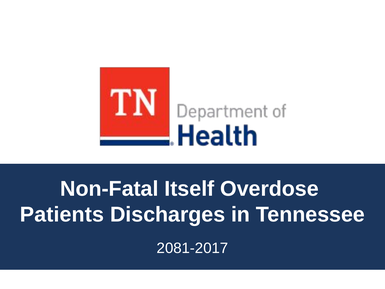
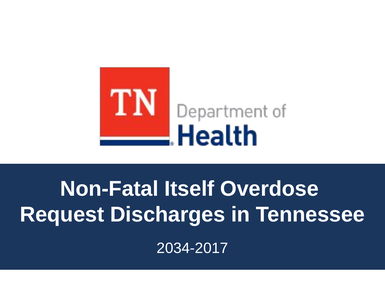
Patients: Patients -> Request (62, 214)
2081-2017: 2081-2017 -> 2034-2017 (192, 248)
